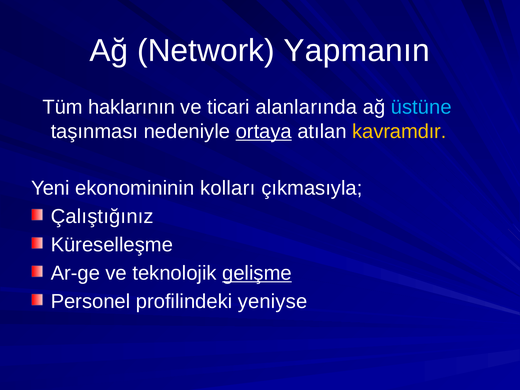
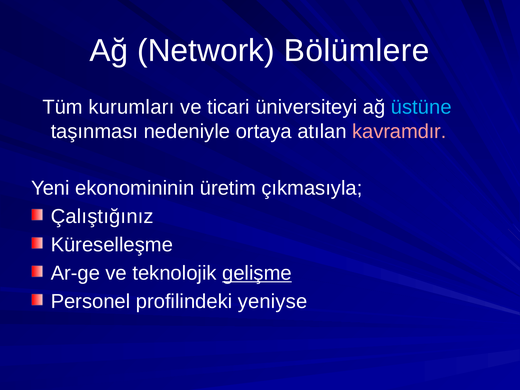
Yapmanın: Yapmanın -> Bölümlere (357, 51)
haklarının: haklarının -> kurumları (131, 107)
alanlarında: alanlarında -> üniversiteyi (306, 107)
ortaya underline: present -> none (264, 131)
kavramdır colour: yellow -> pink (399, 131)
kolları: kolları -> üretim (228, 188)
